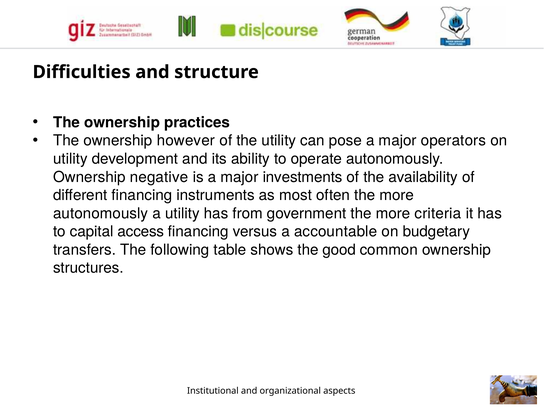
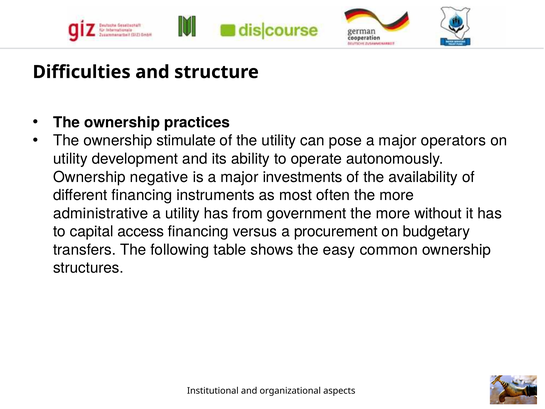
however: however -> stimulate (186, 141)
autonomously: autonomously -> administrative (101, 213)
criteria: criteria -> without (438, 213)
accountable: accountable -> procurement (336, 231)
good: good -> easy (339, 250)
